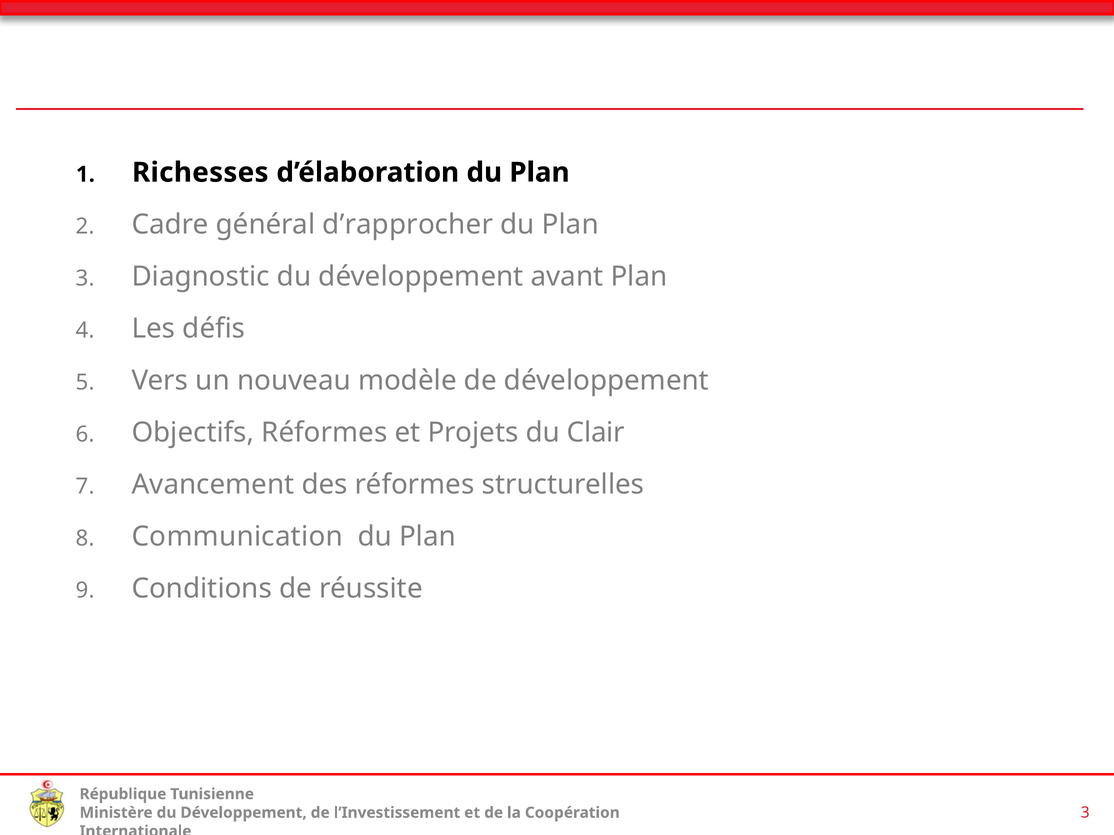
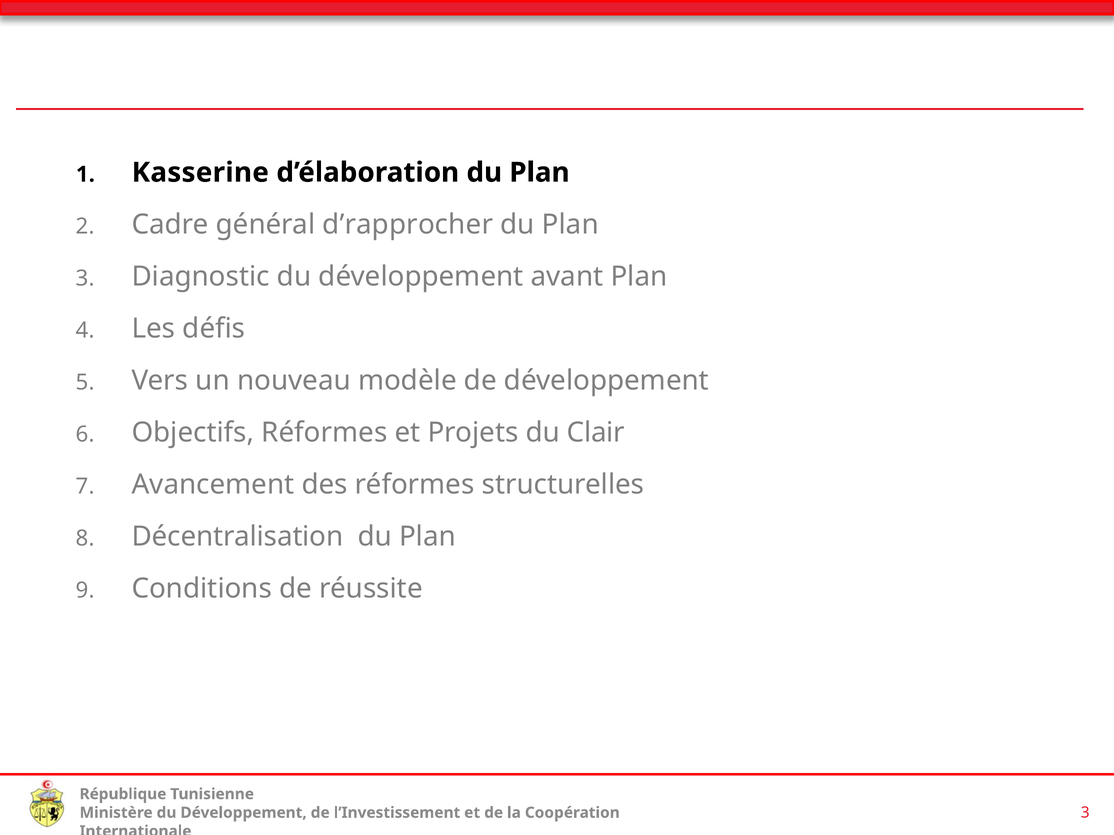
Richesses: Richesses -> Kasserine (200, 173)
Communication: Communication -> Décentralisation (237, 537)
